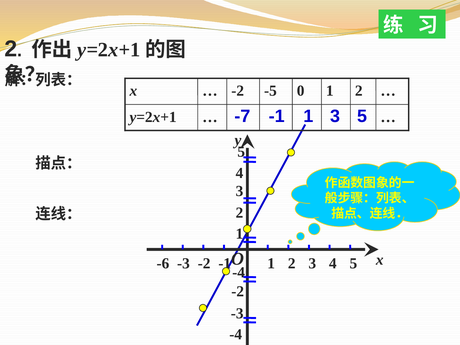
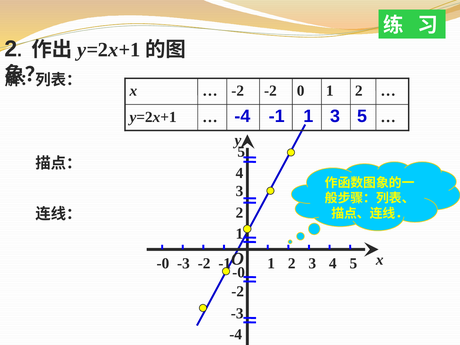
-5: -5 -> -2 (270, 91)
-7: -7 -> -4 (242, 116)
-6: -6 -> -0 (163, 263)
-4: -4 -> -0 (239, 272)
